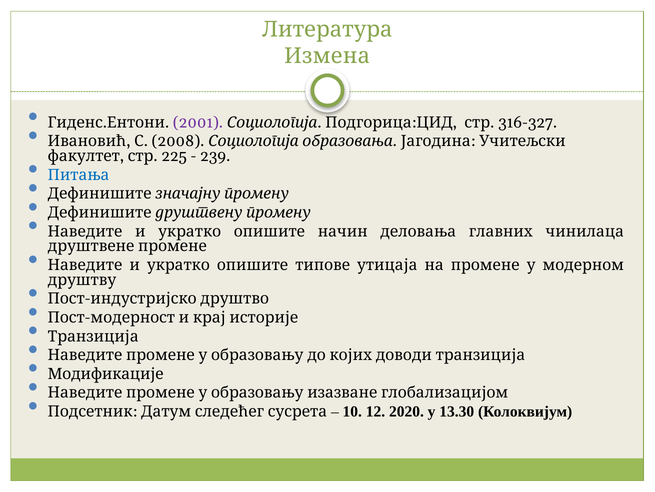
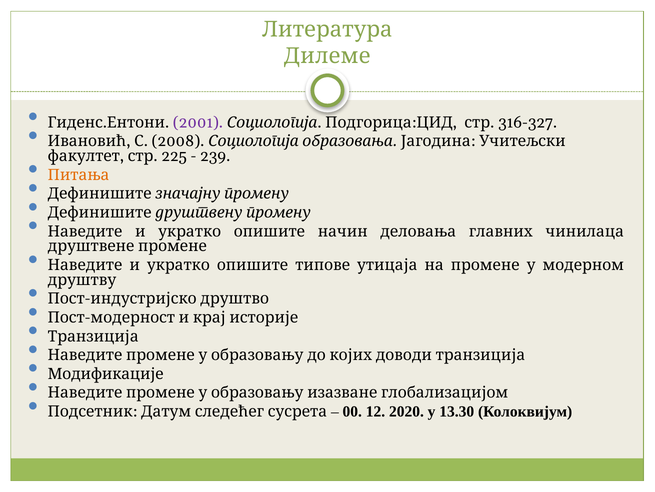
Измена: Измена -> Дилеме (327, 56)
Питања colour: blue -> orange (79, 175)
10: 10 -> 00 (352, 411)
